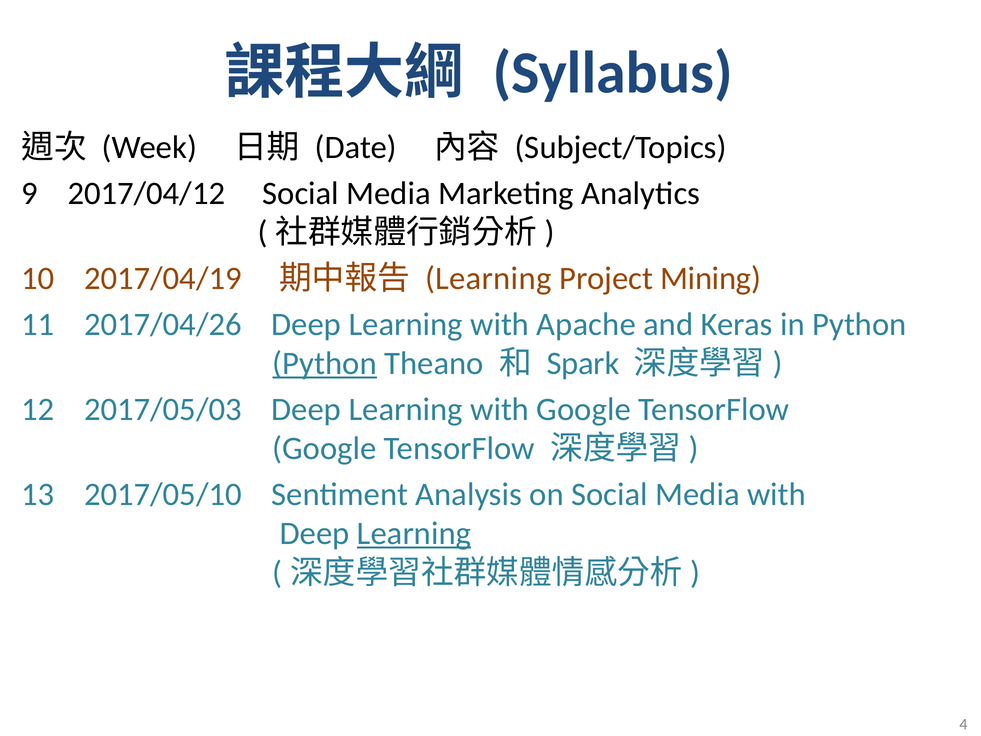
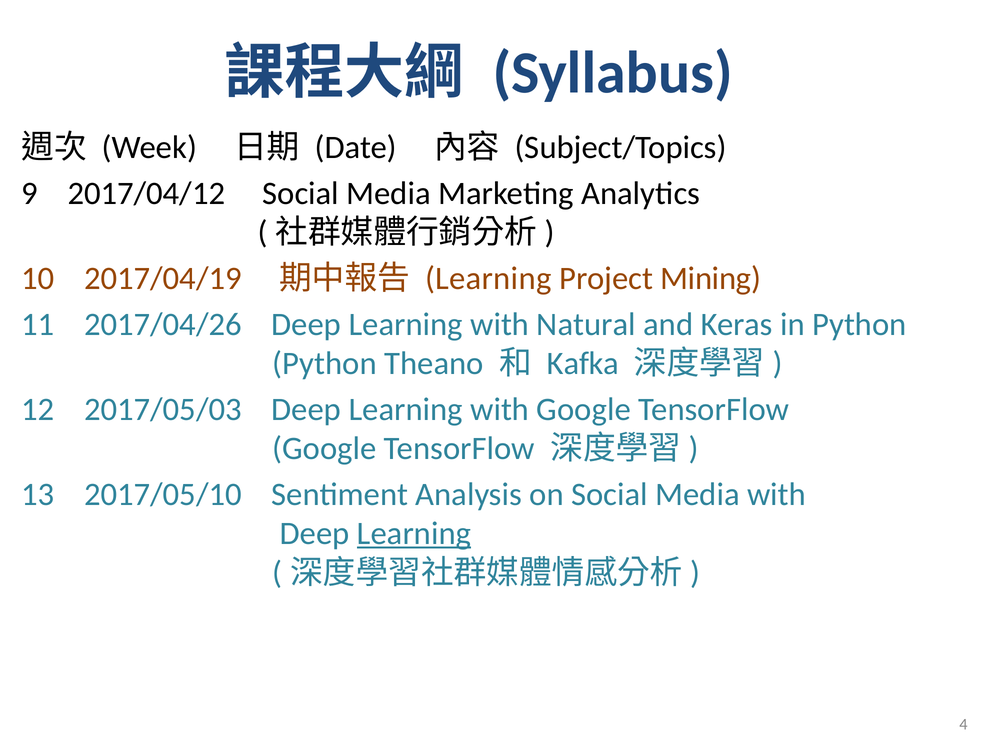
Apache: Apache -> Natural (586, 324)
Python underline: present -> none (325, 363)
Spark: Spark -> Kafka (583, 363)
